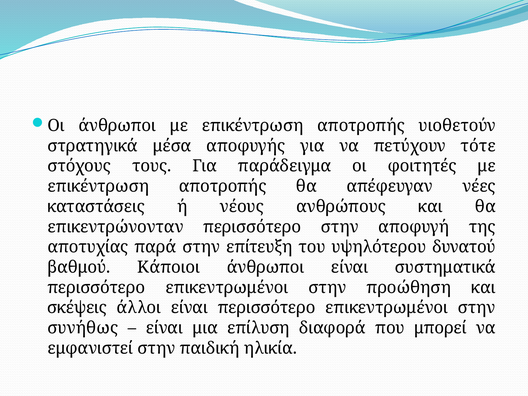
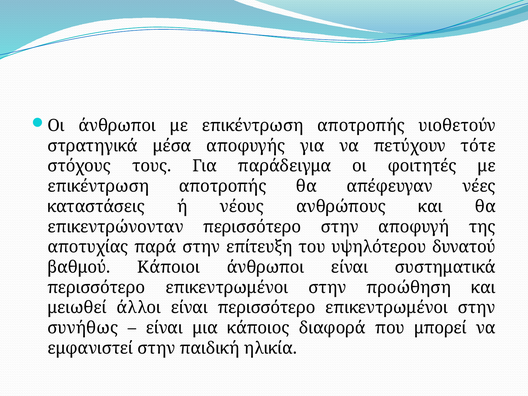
σκέψεις: σκέψεις -> μειωθεί (77, 308)
επίλυση: επίλυση -> κάποιος (258, 328)
